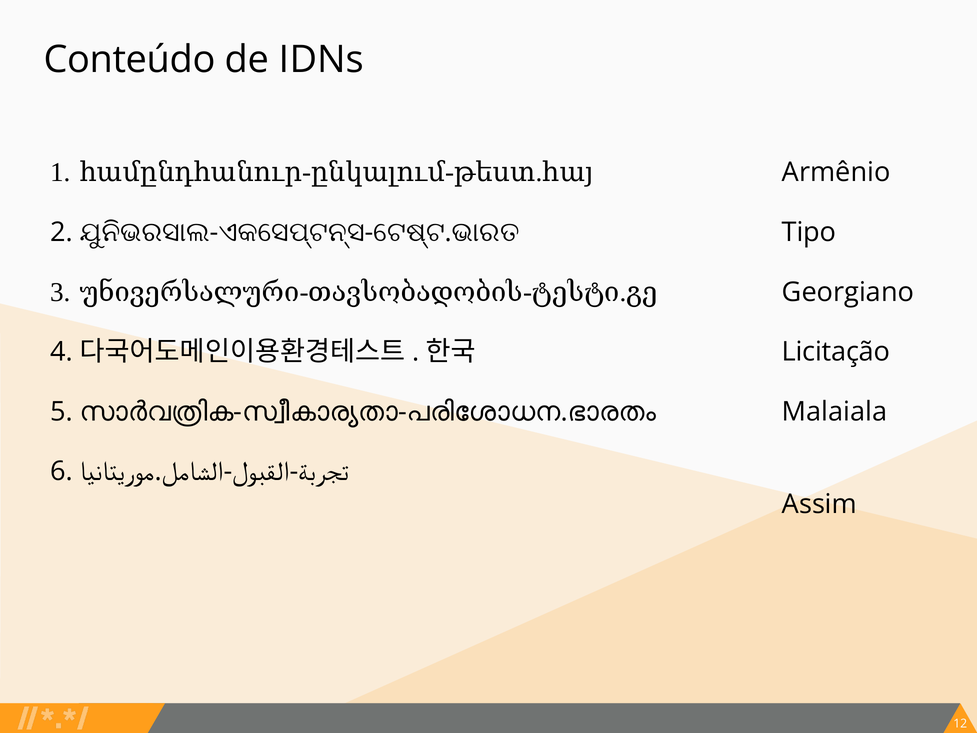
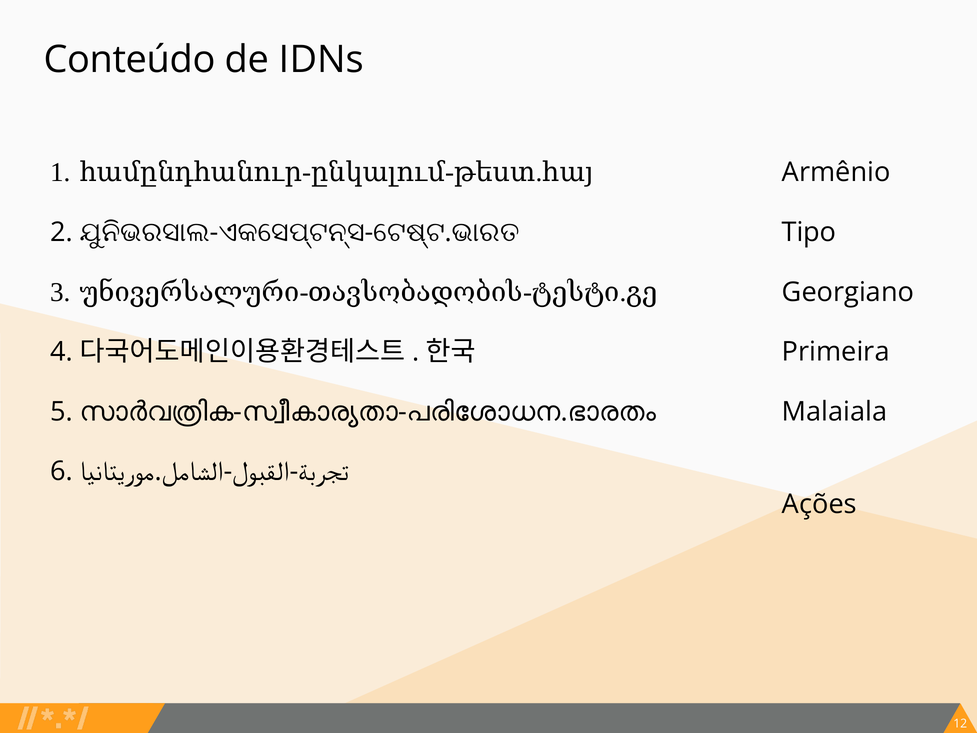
Licitação: Licitação -> Primeira (836, 352)
Assim: Assim -> Ações (819, 504)
